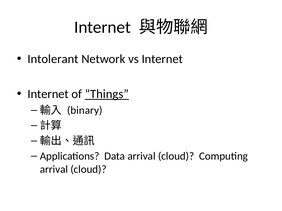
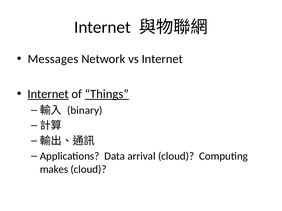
Intolerant: Intolerant -> Messages (53, 59)
Internet underline: none -> present (48, 94)
arrival: arrival -> makes (54, 170)
